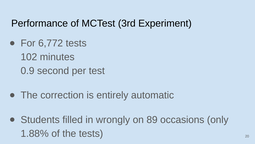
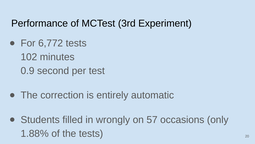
89: 89 -> 57 (152, 119)
